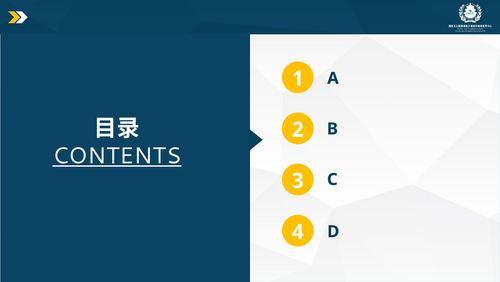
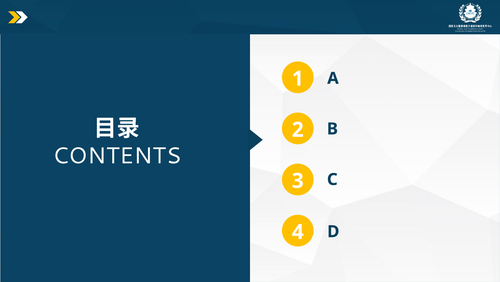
CONTENTS underline: present -> none (117, 156)
